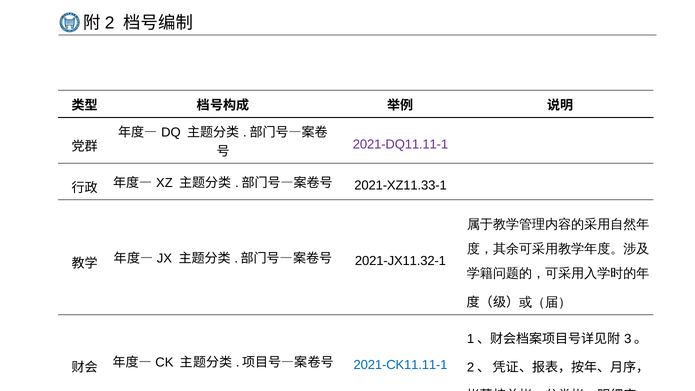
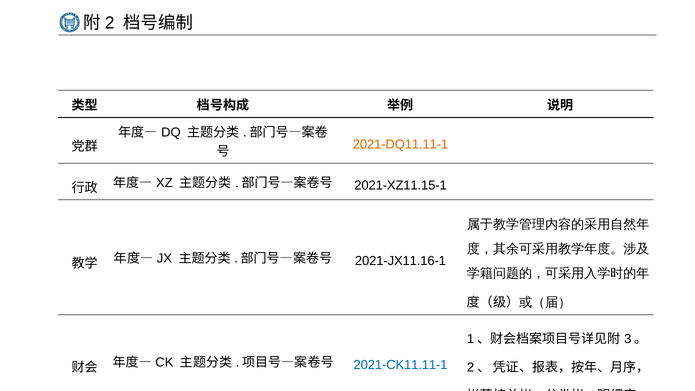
2021-DQ11.11-1 colour: purple -> orange (400, 144)
2021-XZ11.33-1: 2021-XZ11.33-1 -> 2021-XZ11.15-1 (401, 186)
2021-JX11.32-1: 2021-JX11.32-1 -> 2021-JX11.16-1 (400, 261)
